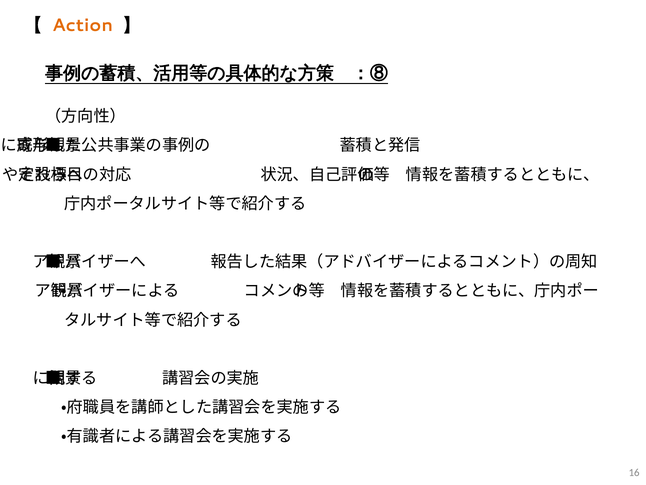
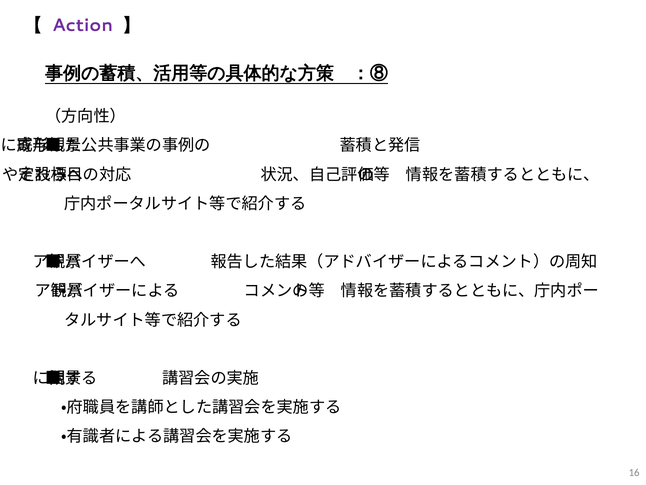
Action colour: orange -> purple (83, 25)
